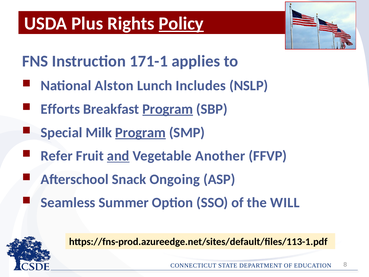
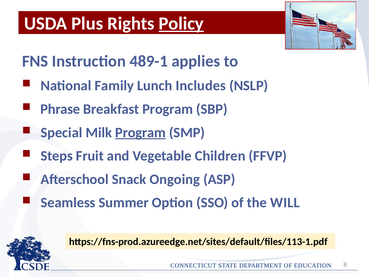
171-1: 171-1 -> 489-1 (149, 61)
Alston: Alston -> Family (114, 86)
Efforts: Efforts -> Phrase (60, 109)
Program underline: present -> none (168, 109)
Refer: Refer -> Steps (57, 156)
and underline: present -> none (118, 156)
Another: Another -> Children (220, 156)
